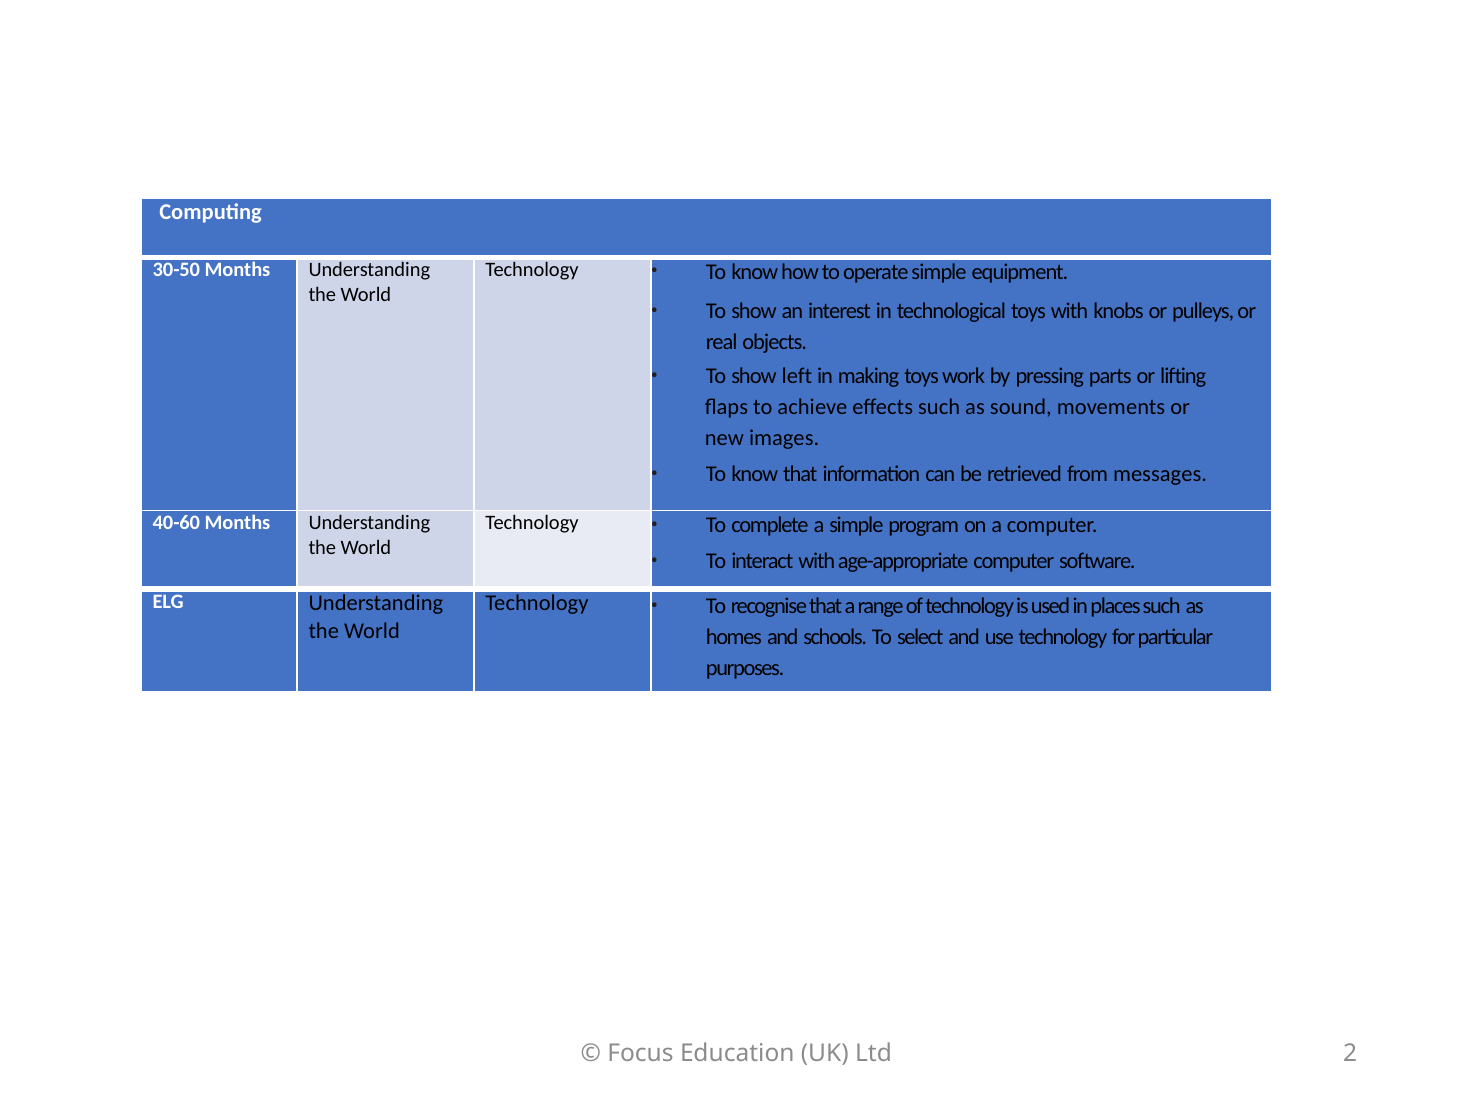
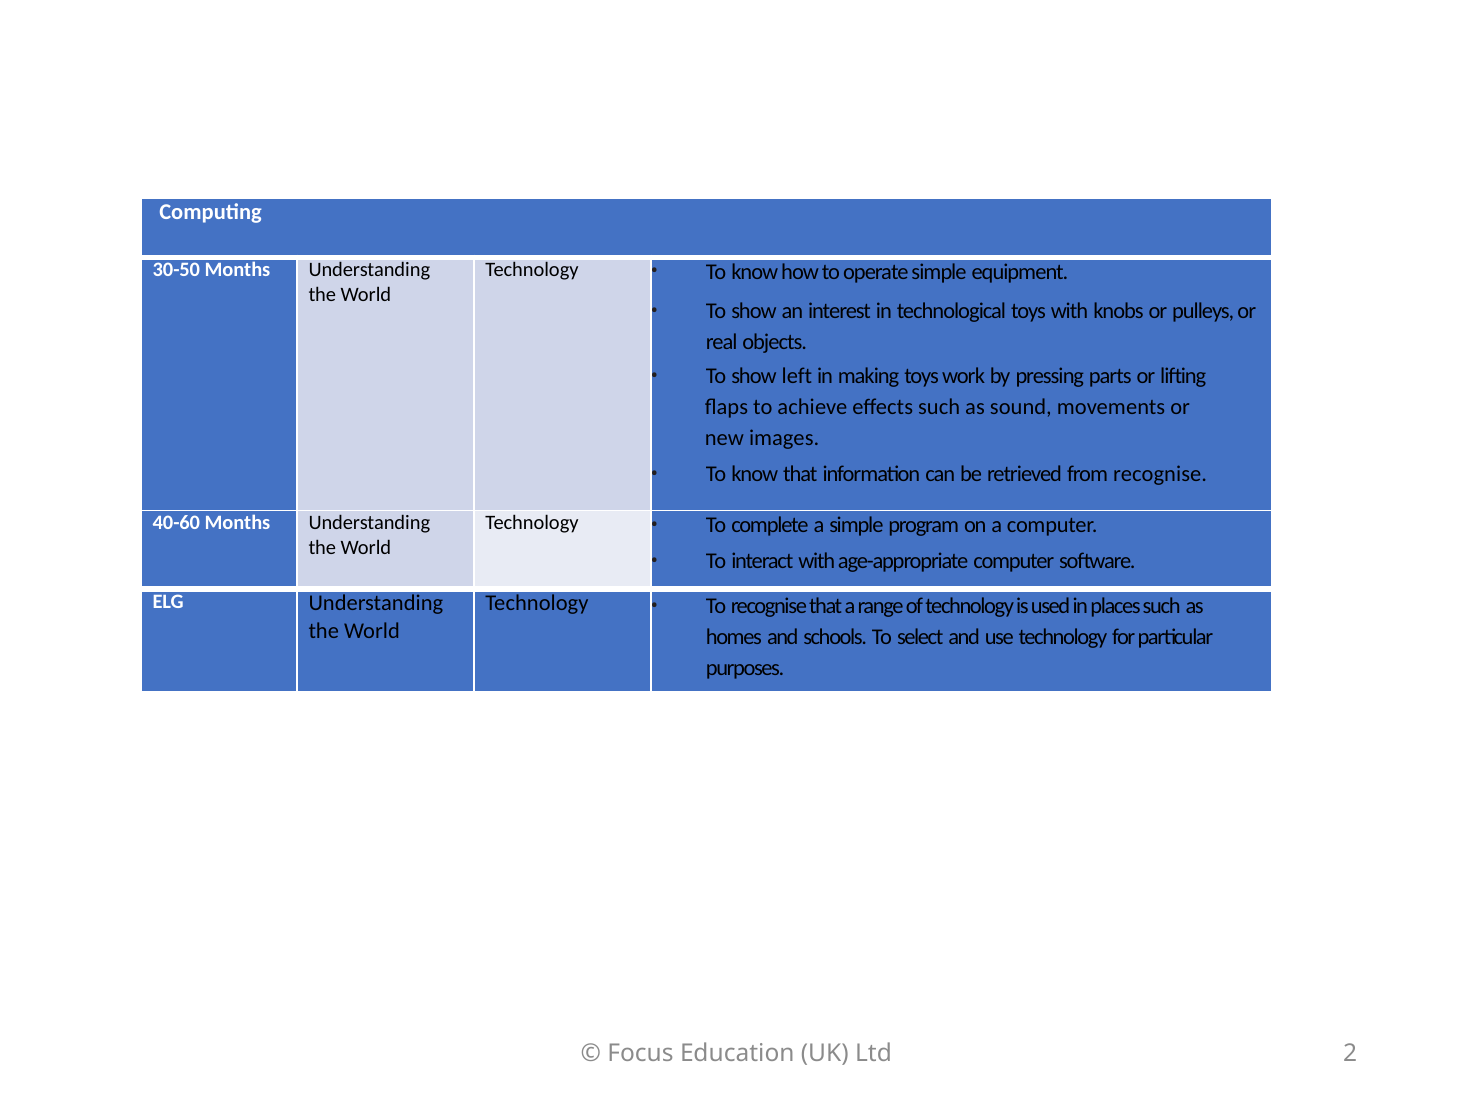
from messages: messages -> recognise (1160, 474)
